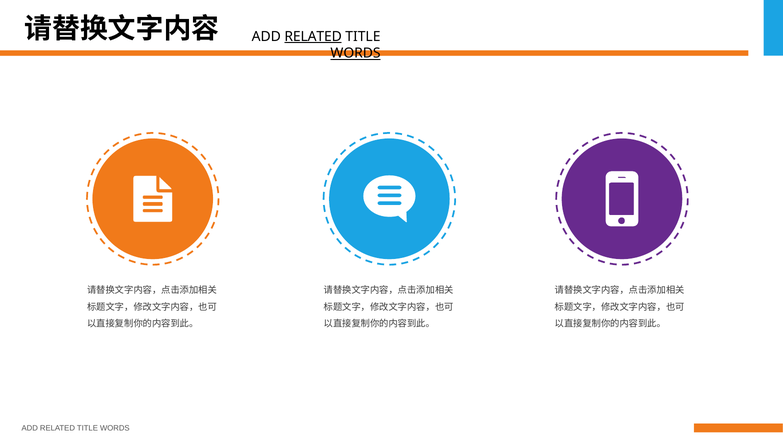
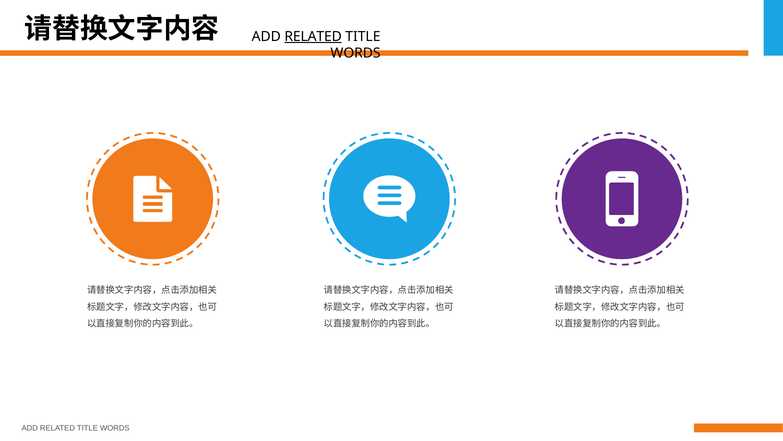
WORDS underline: present -> none (356, 53)
